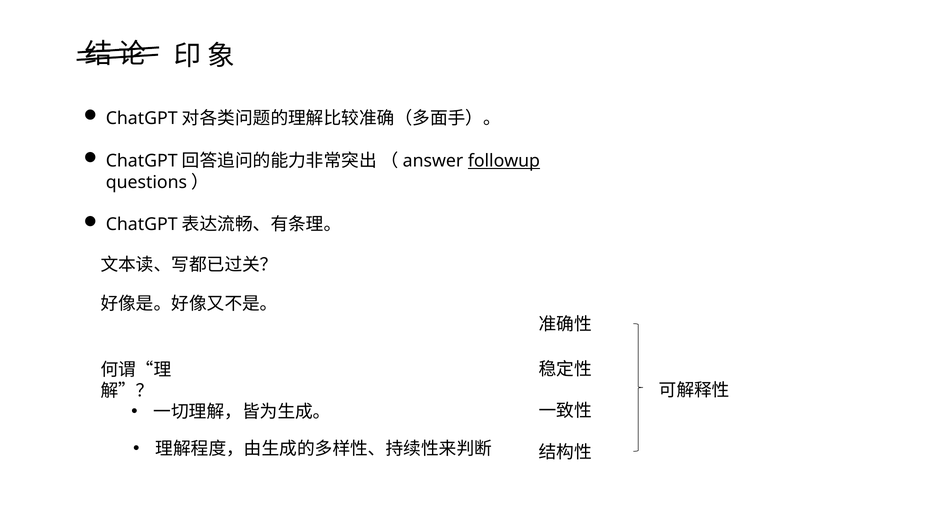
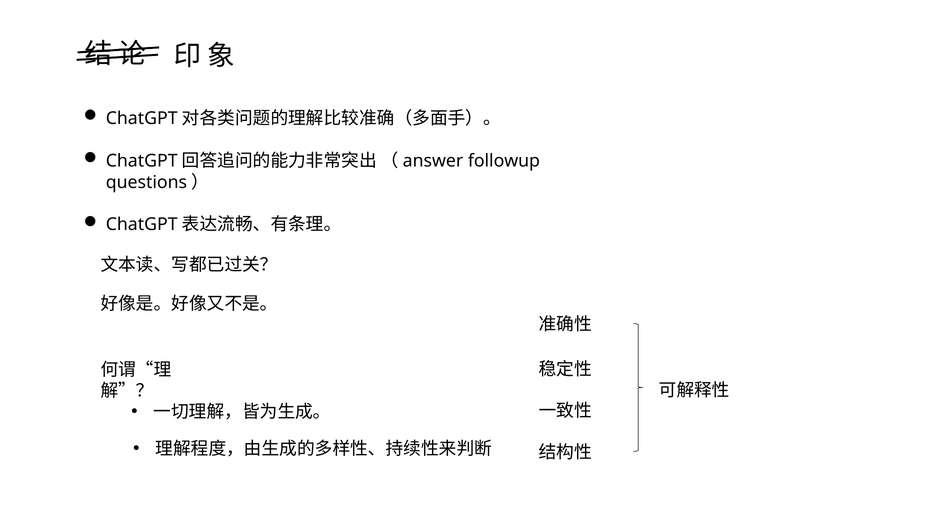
followup underline: present -> none (504, 161)
